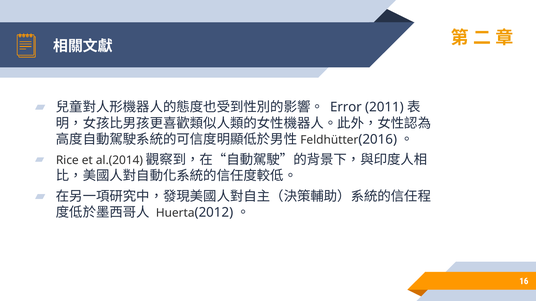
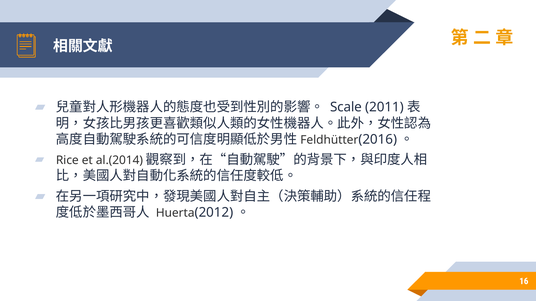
Error: Error -> Scale (346, 107)
